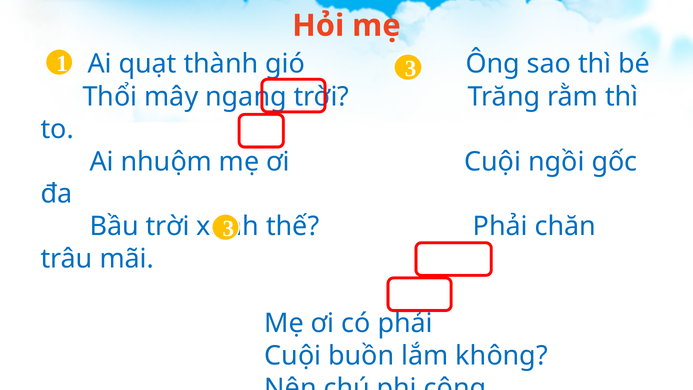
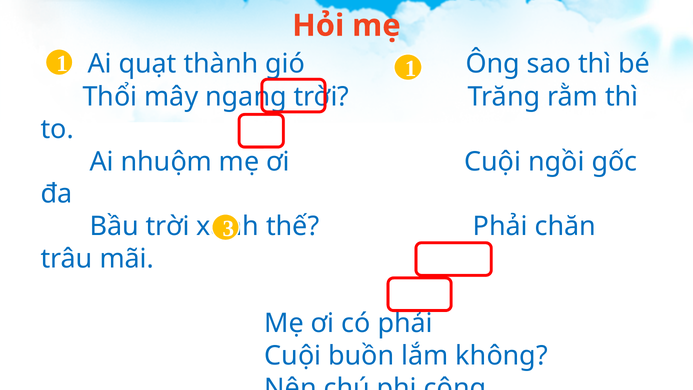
1 3: 3 -> 1 (411, 69)
